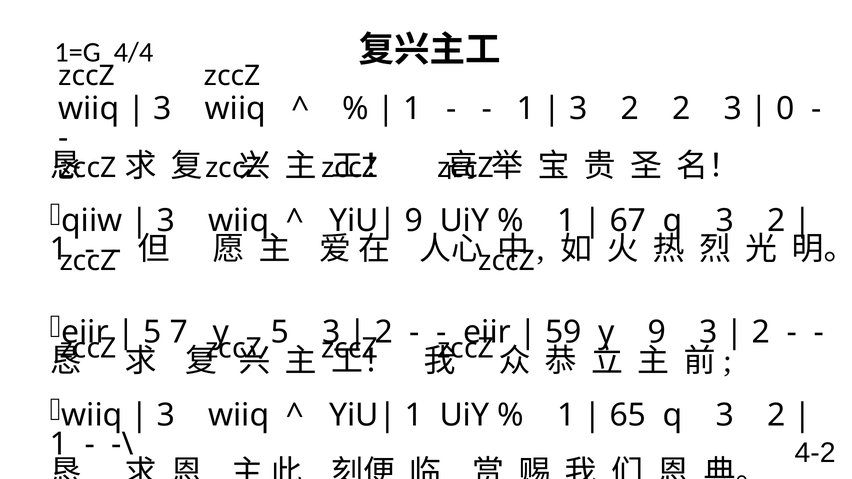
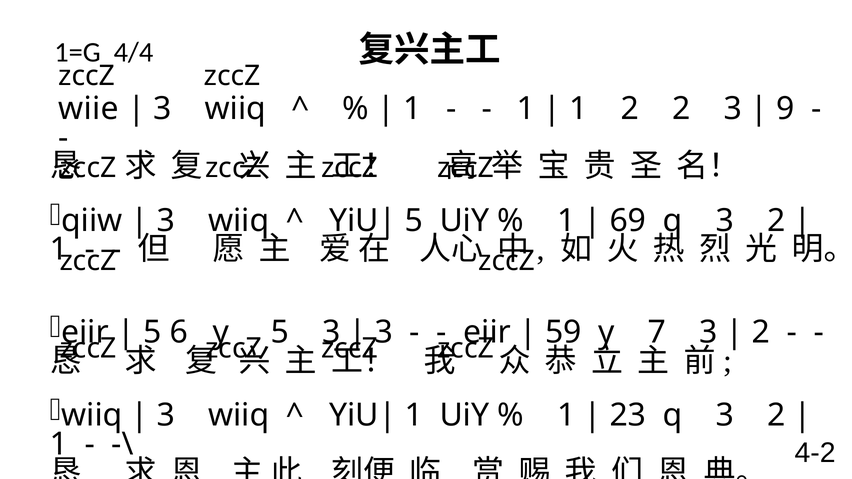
wiiq: wiiq -> wiie (88, 109)
3: 3 -> 1 (579, 109)
0: 0 -> 9 (785, 109)
9: 9 -> 5 (414, 221)
67: 67 -> 69 (628, 221)
7: 7 -> 6 (179, 333)
2: 2 -> 3 (384, 333)
y 9: 9 -> 7 (657, 333)
65: 65 -> 23 (628, 416)
